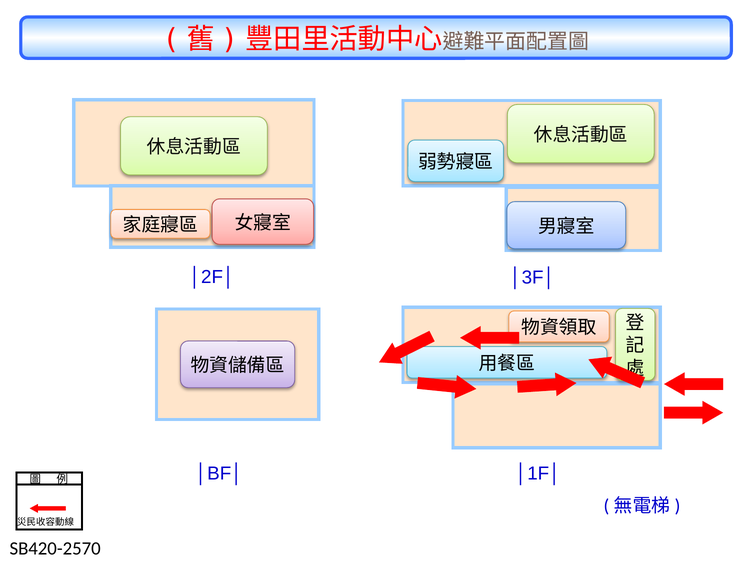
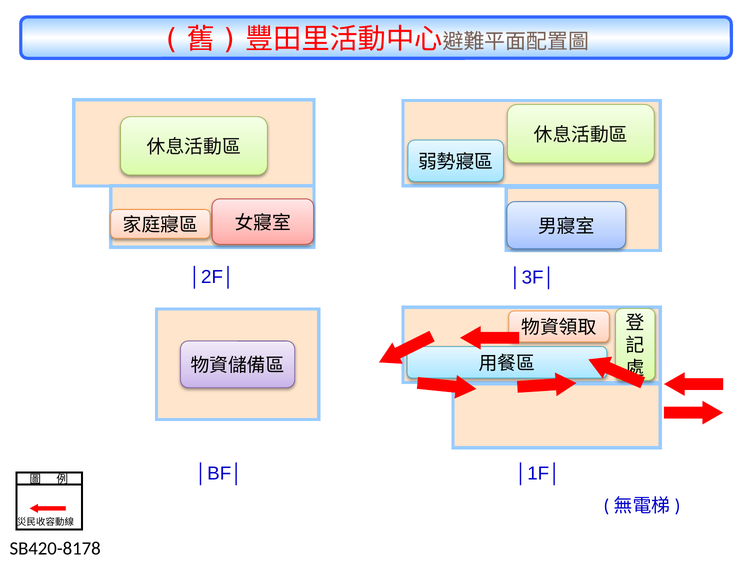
SB420-2570: SB420-2570 -> SB420-8178 (55, 549)
